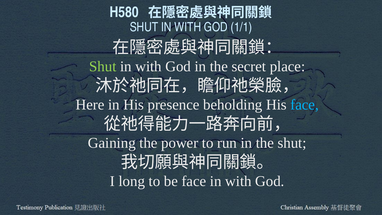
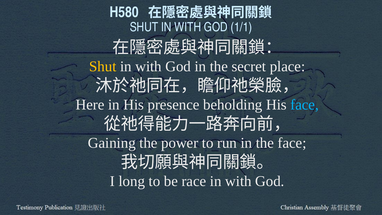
Shut colour: light green -> yellow (103, 66)
the shut: shut -> face (292, 143)
be face: face -> race (194, 181)
